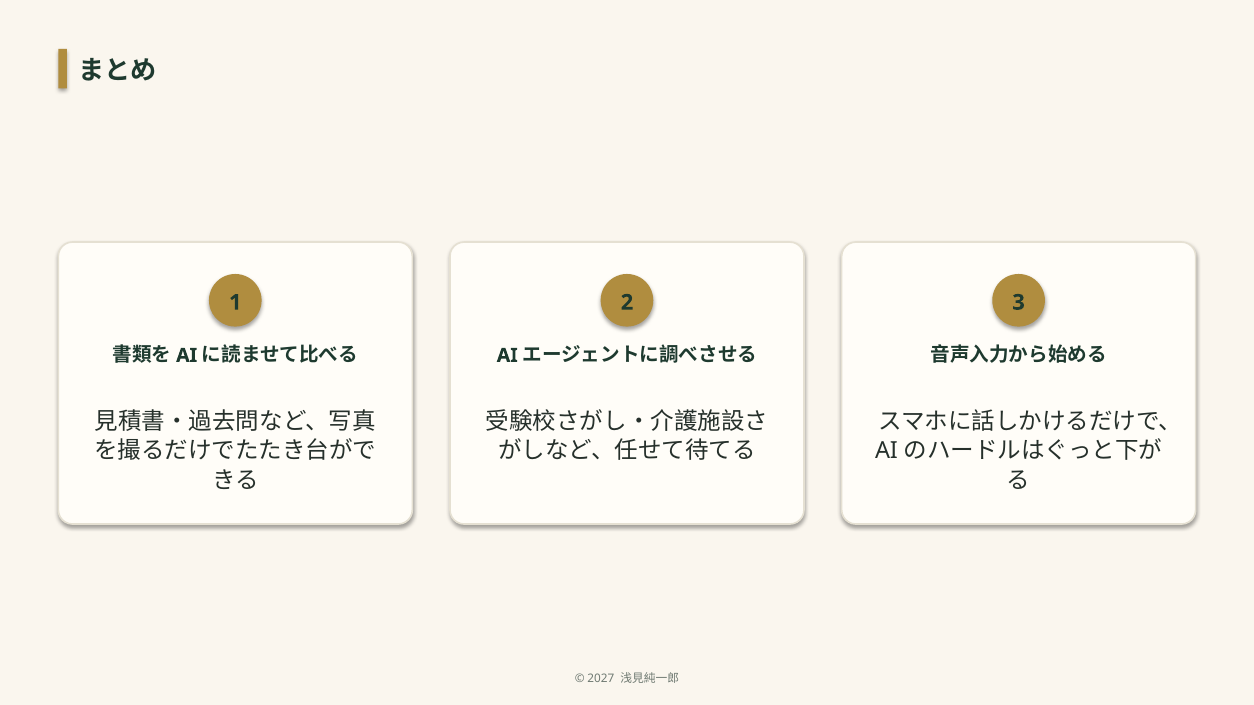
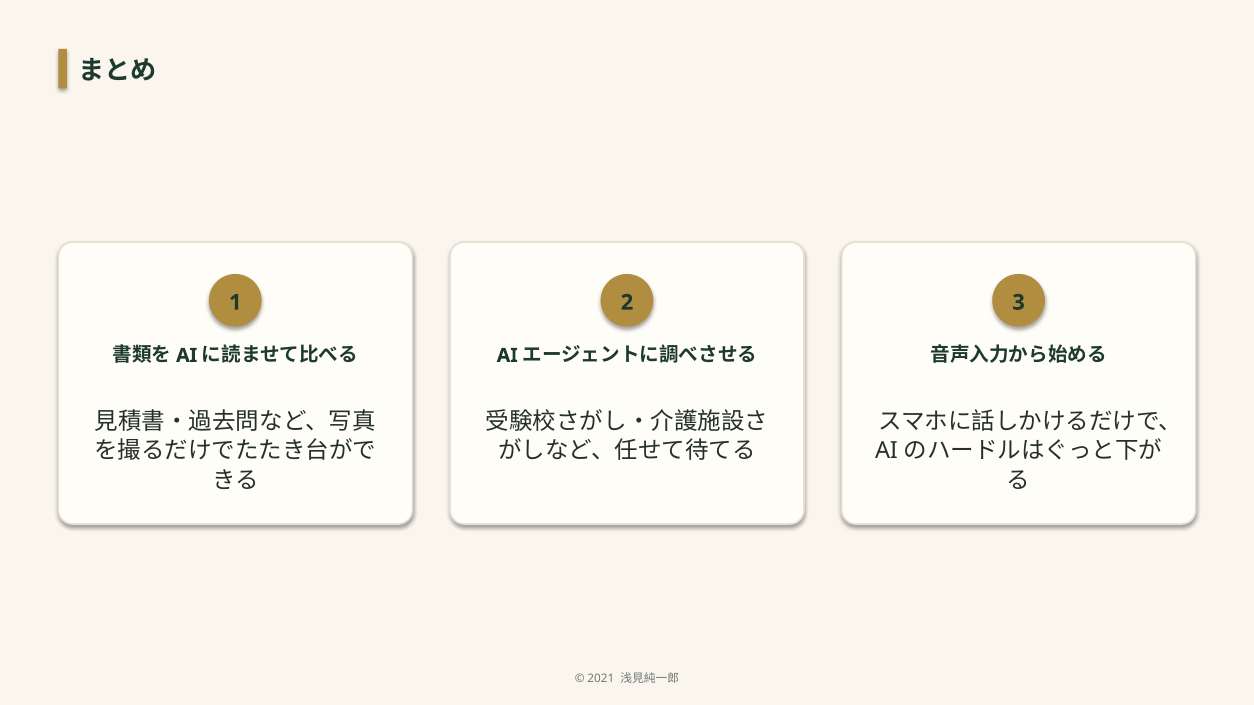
2027: 2027 -> 2021 (601, 679)
